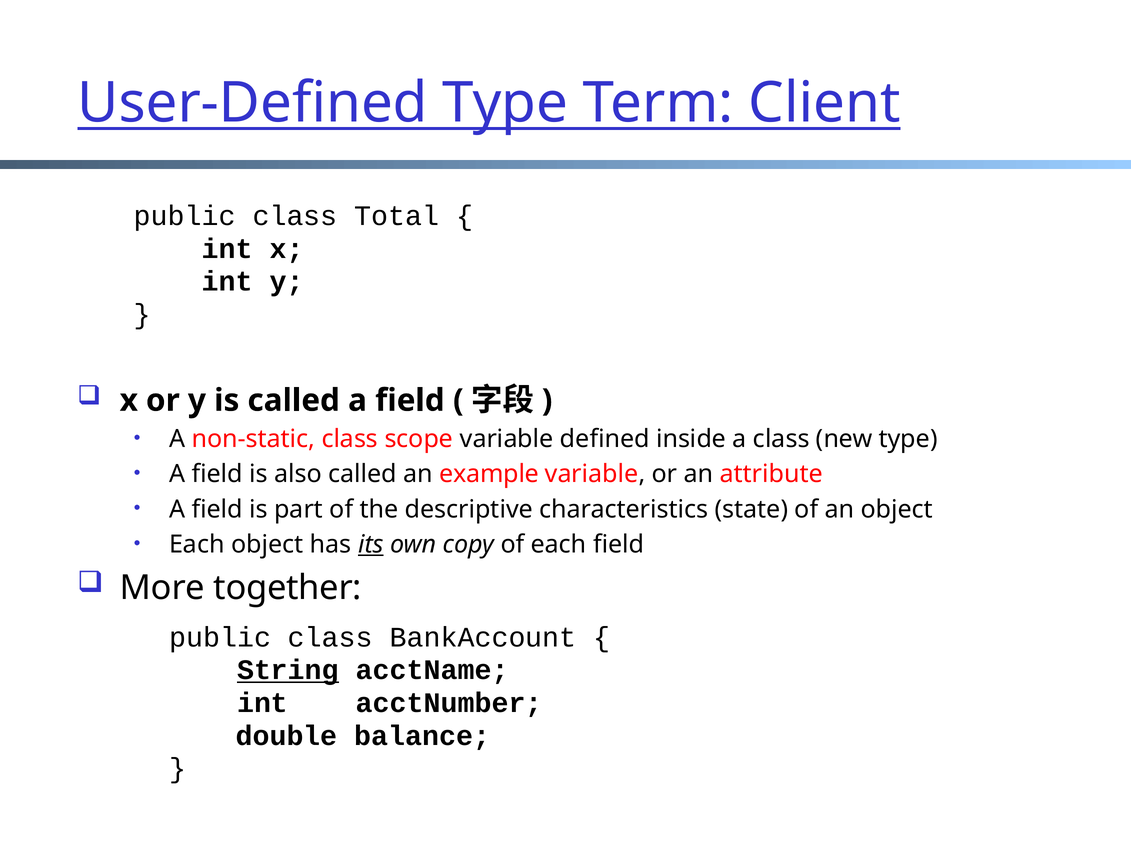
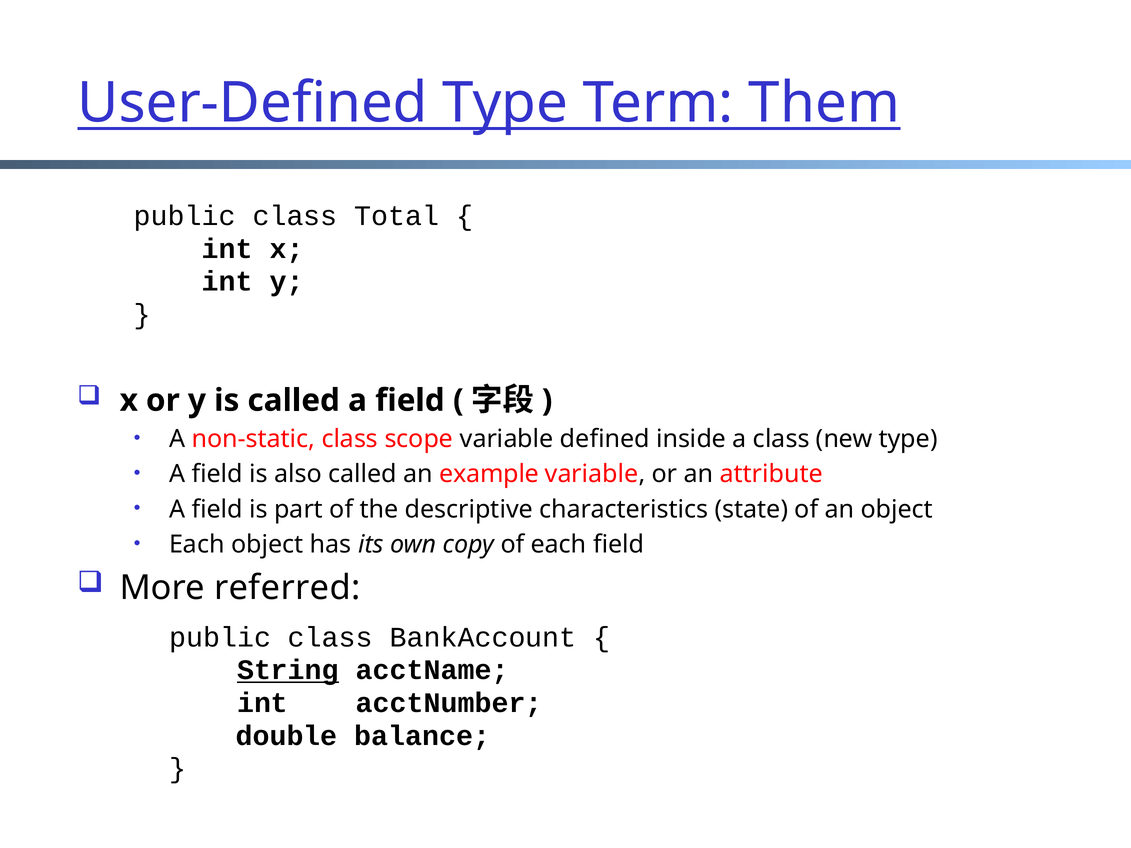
Client: Client -> Them (824, 103)
its underline: present -> none (371, 545)
together: together -> referred (287, 588)
